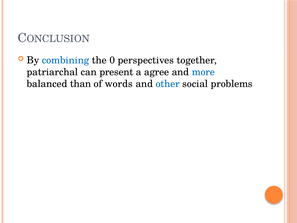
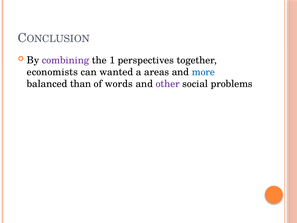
combining colour: blue -> purple (66, 60)
0: 0 -> 1 (112, 60)
patriarchal: patriarchal -> economists (52, 72)
present: present -> wanted (116, 72)
agree: agree -> areas (157, 72)
other colour: blue -> purple (168, 84)
